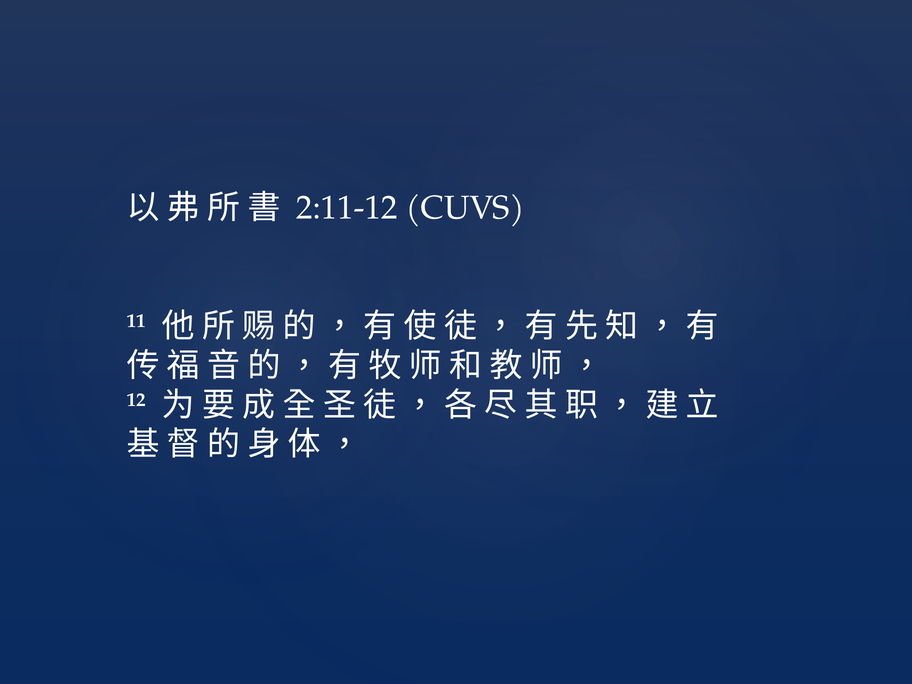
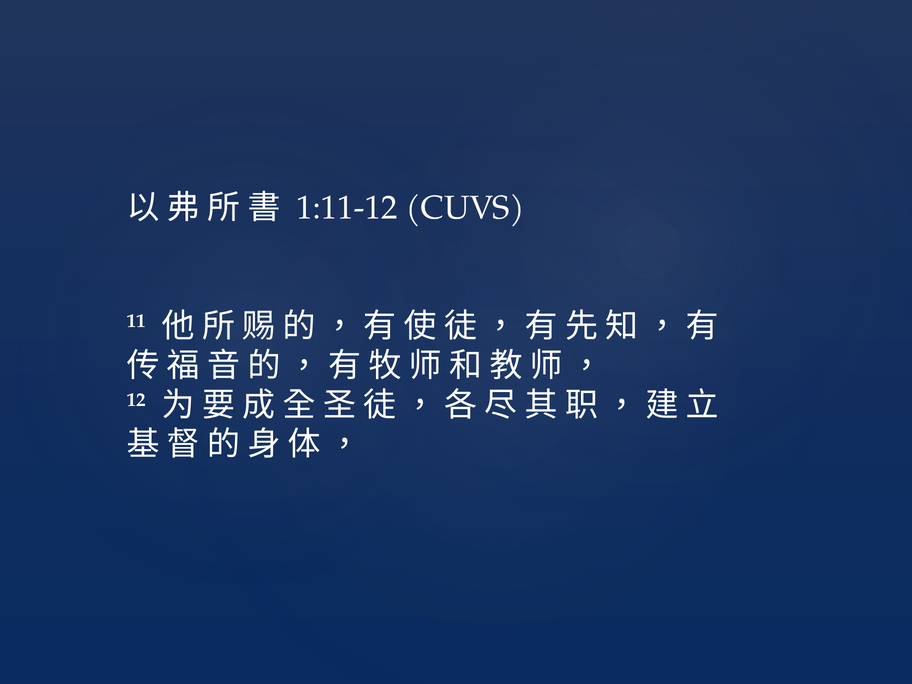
2:11-12: 2:11-12 -> 1:11-12 (347, 208)
